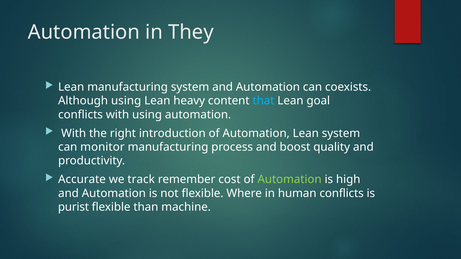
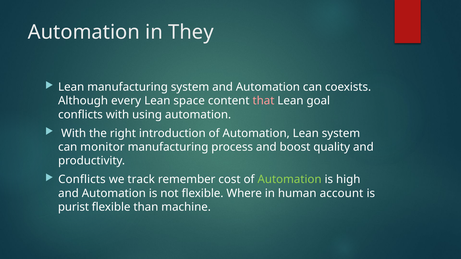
Although using: using -> every (126, 101)
heavy: heavy -> space (189, 101)
that colour: light blue -> pink (263, 101)
Accurate: Accurate -> Conflicts (82, 180)
human conflicts: conflicts -> account (342, 194)
